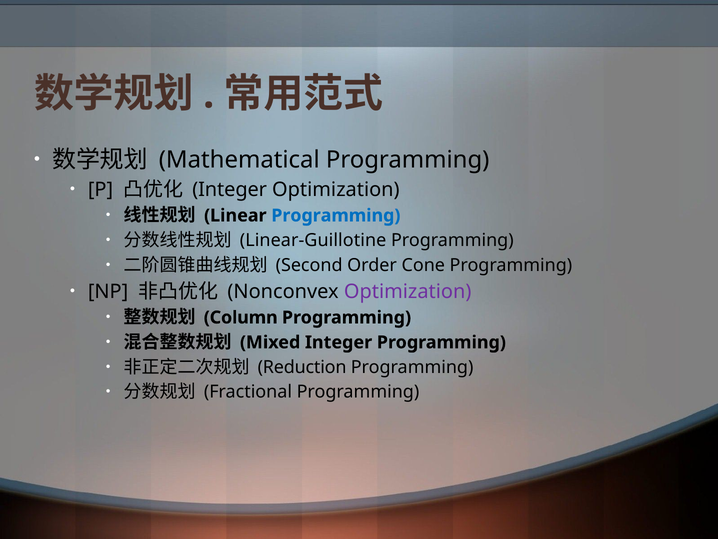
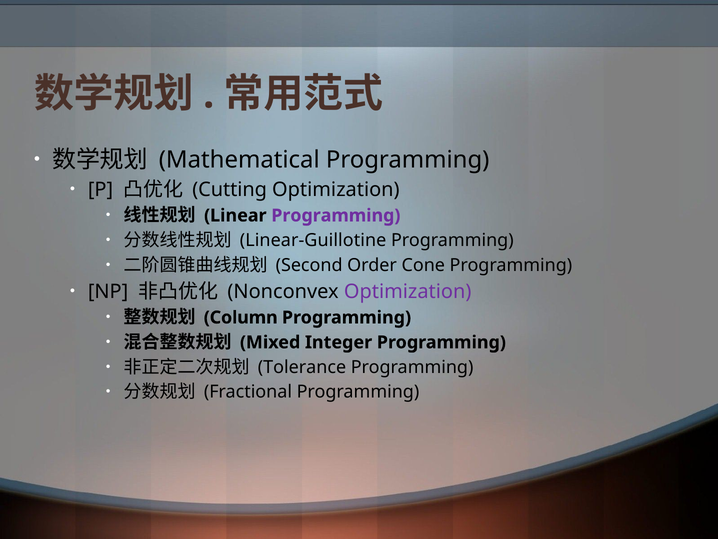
Integer: Integer -> Cutting (230, 189)
Programming colour: blue -> purple (336, 215)
Reduction: Reduction -> Tolerance (302, 367)
